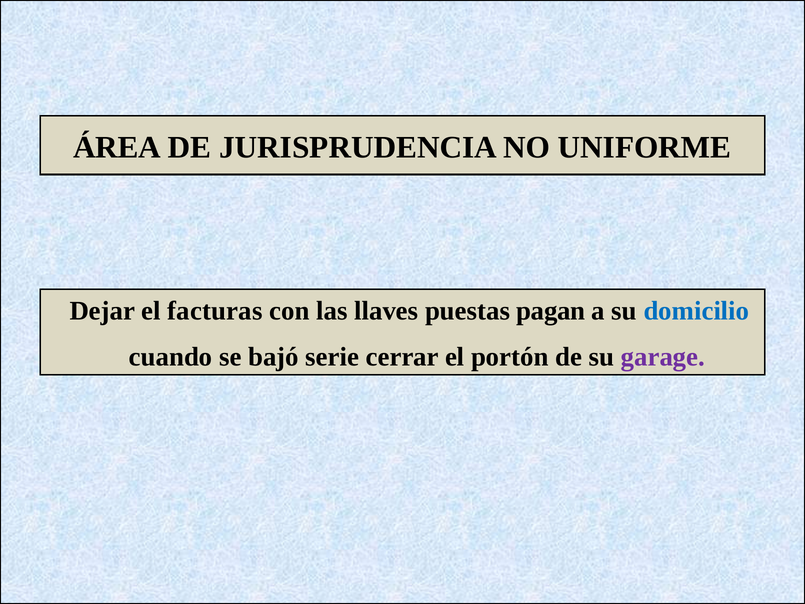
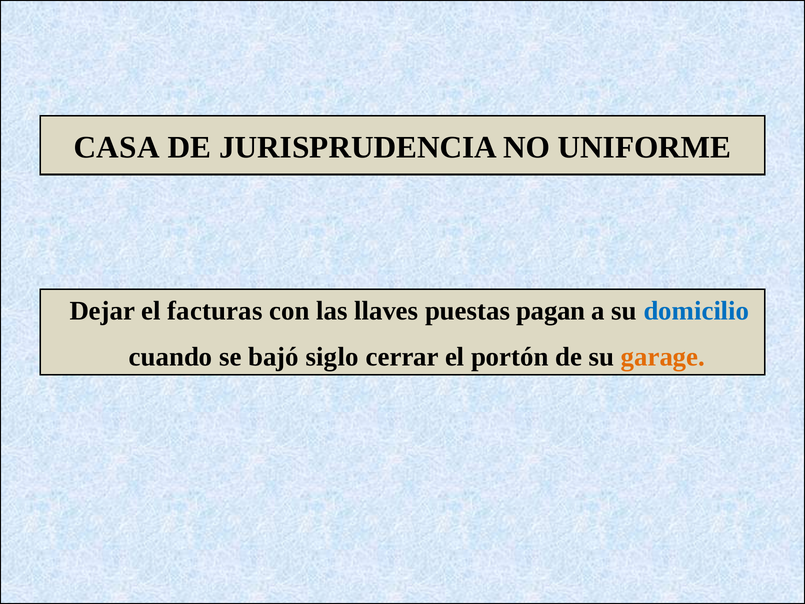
ÁREA: ÁREA -> CASA (117, 147)
serie: serie -> siglo (332, 357)
garage colour: purple -> orange (663, 357)
